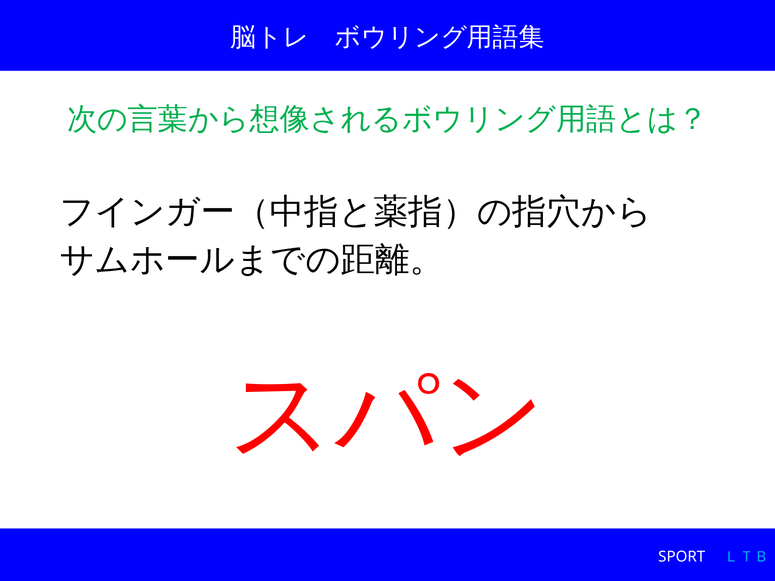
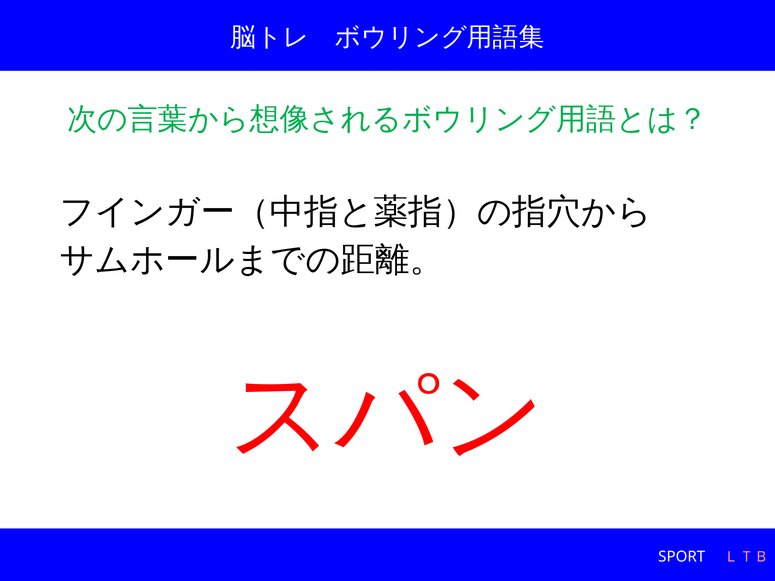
ＬＴＢ colour: light blue -> pink (747, 557)
